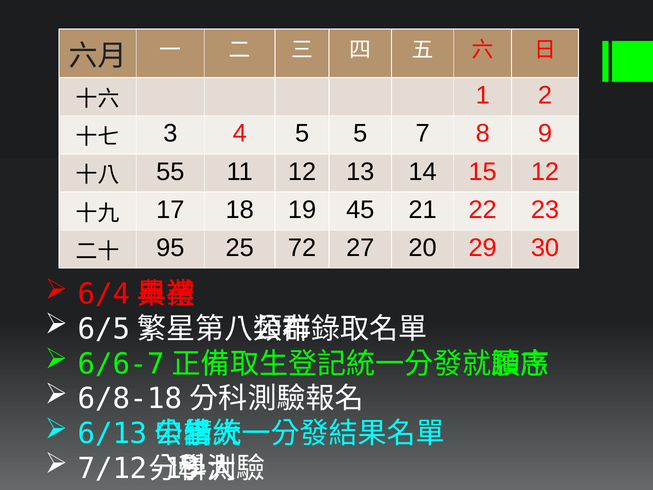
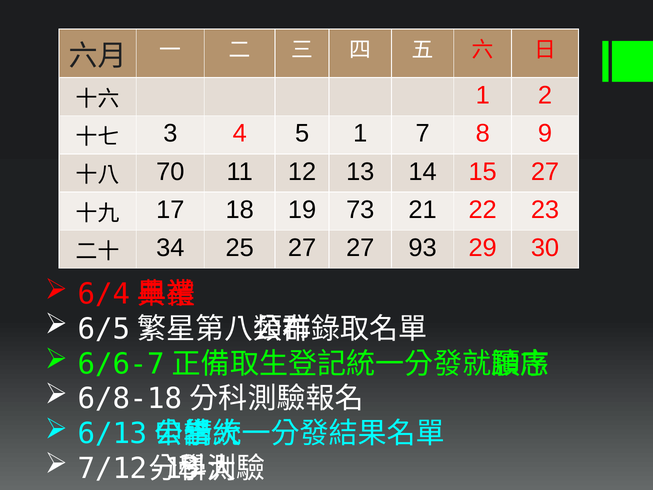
5 5: 5 -> 1 (360, 134)
55: 55 -> 70 (170, 172)
15 12: 12 -> 27 (545, 172)
45: 45 -> 73 (360, 210)
95: 95 -> 34 (170, 248)
25 72: 72 -> 27 (302, 248)
20: 20 -> 93 (423, 248)
